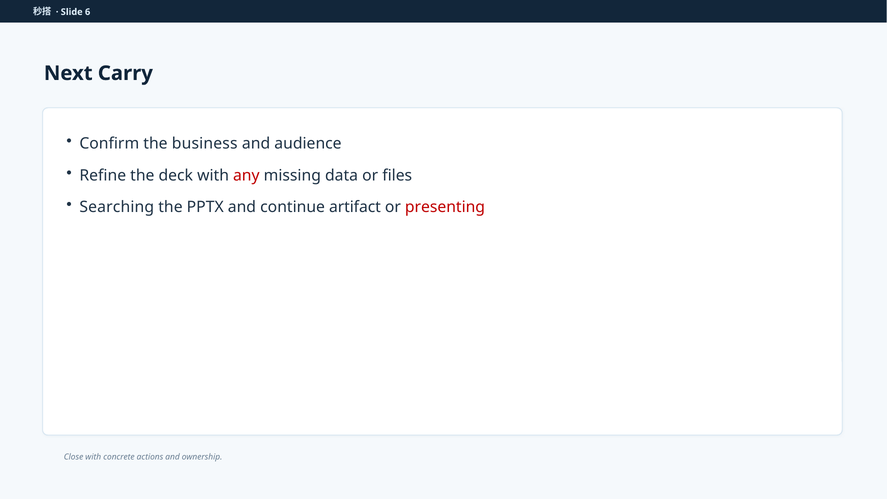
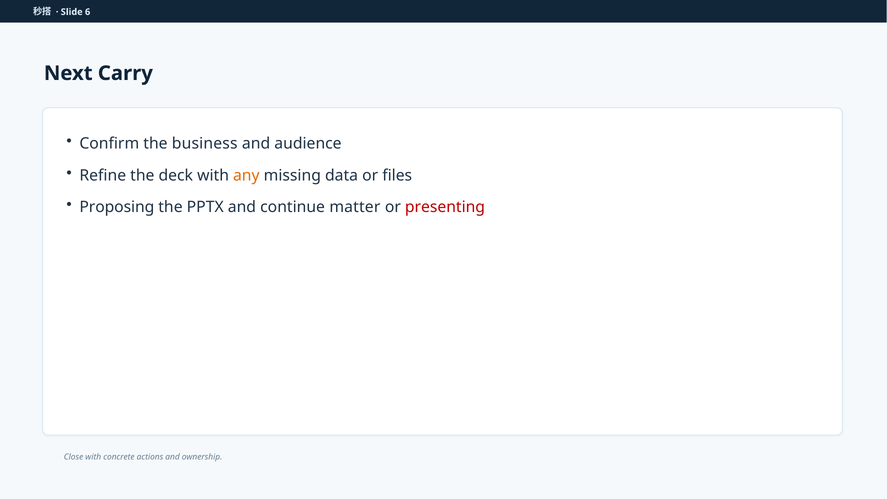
any colour: red -> orange (246, 175)
Searching: Searching -> Proposing (117, 207)
artifact: artifact -> matter (355, 207)
